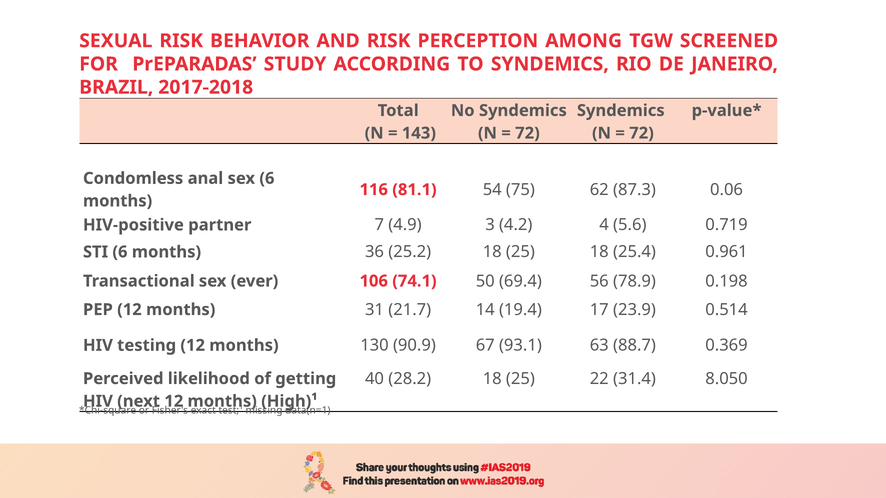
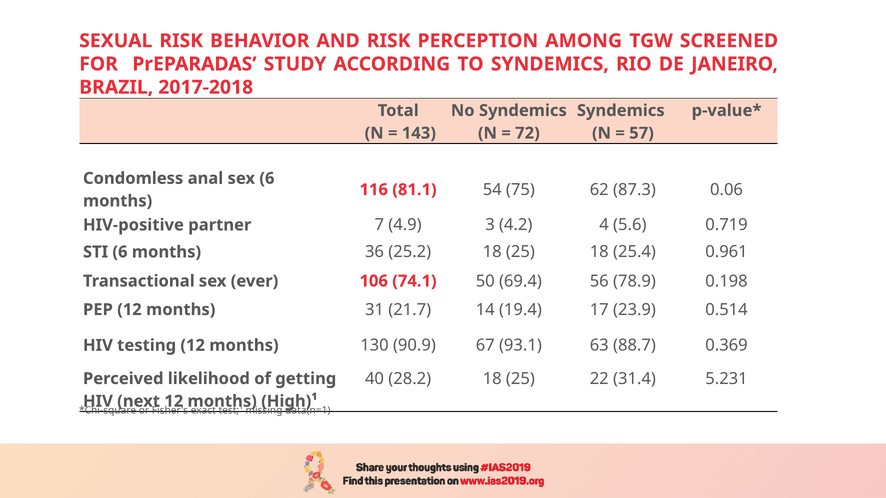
72: 72 -> 57 (642, 133)
8.050: 8.050 -> 5.231 (727, 379)
